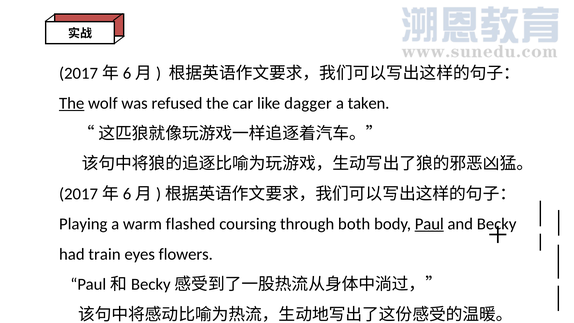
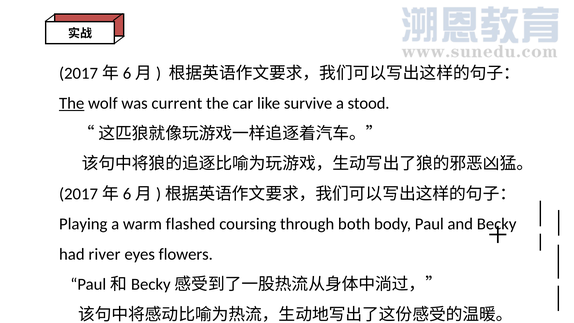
refused: refused -> current (177, 103)
dagger: dagger -> survive (308, 103)
taken: taken -> stood (369, 103)
Paul underline: present -> none (429, 224)
train: train -> river (104, 254)
